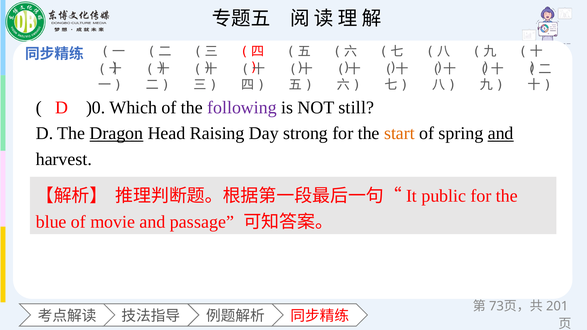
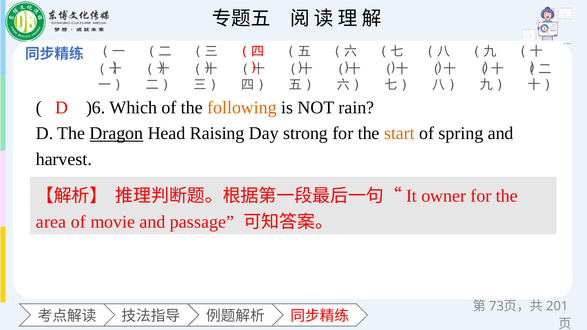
)0: )0 -> )6 (96, 108)
following colour: purple -> orange (242, 108)
still: still -> rain (356, 108)
and underline: present -> none (501, 134)
public: public -> owner (444, 196)
blue: blue -> area (51, 222)
